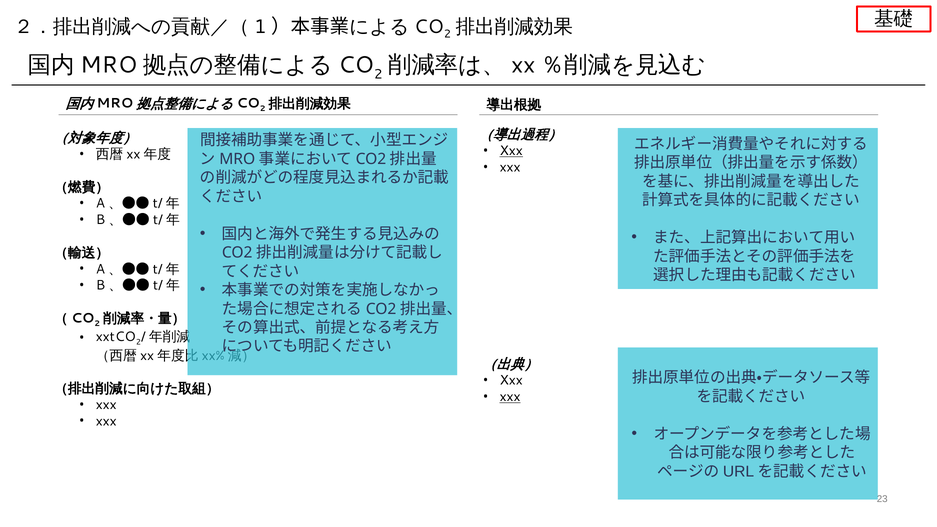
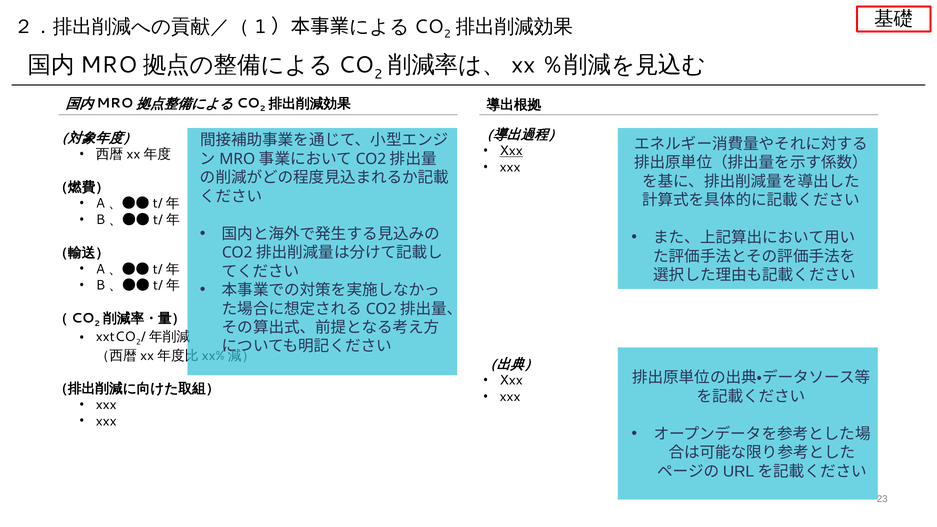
xxx underline: present -> none (510, 397)
